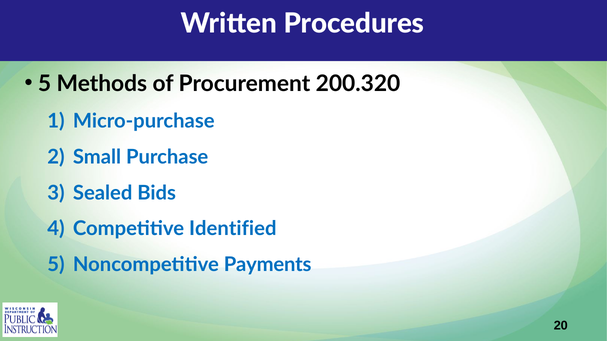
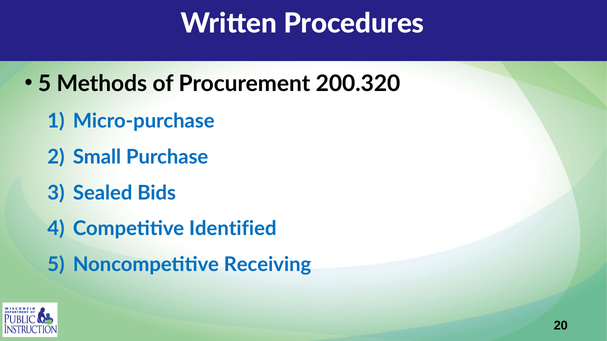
Payments: Payments -> Receiving (268, 265)
